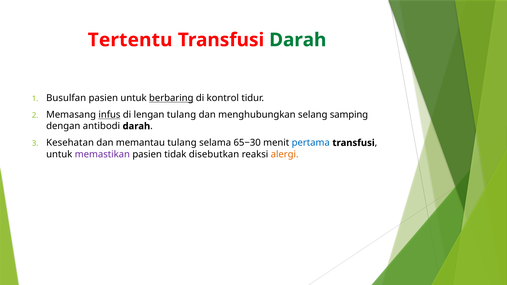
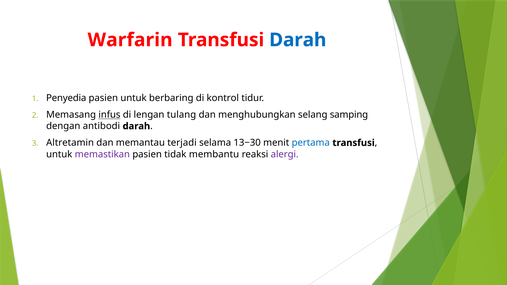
Tertentu: Tertentu -> Warfarin (130, 40)
Darah colour: green -> blue (298, 40)
Busulfan: Busulfan -> Penyedia (66, 98)
berbaring underline: present -> none (171, 98)
Kesehatan: Kesehatan -> Altretamin (70, 143)
memantau tulang: tulang -> terjadi (182, 143)
65−30: 65−30 -> 13−30 (247, 143)
disebutkan: disebutkan -> membantu (214, 154)
alergi colour: orange -> purple (285, 154)
